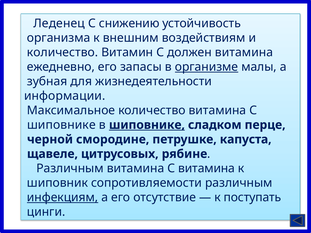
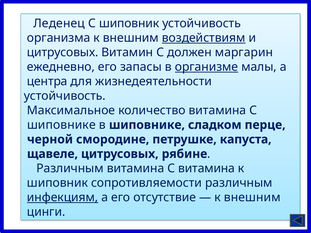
С снижению: снижению -> шиповник (129, 23)
воздействиям underline: none -> present (204, 38)
количество: количество -> цитрусовых (63, 52)
должен витамина: витамина -> маргарин (244, 52)
зубная: зубная -> центра (47, 81)
информации: информации -> устойчивость (65, 96)
шиповнике underline: present -> none (147, 125)
поступать: поступать -> внешним (252, 198)
